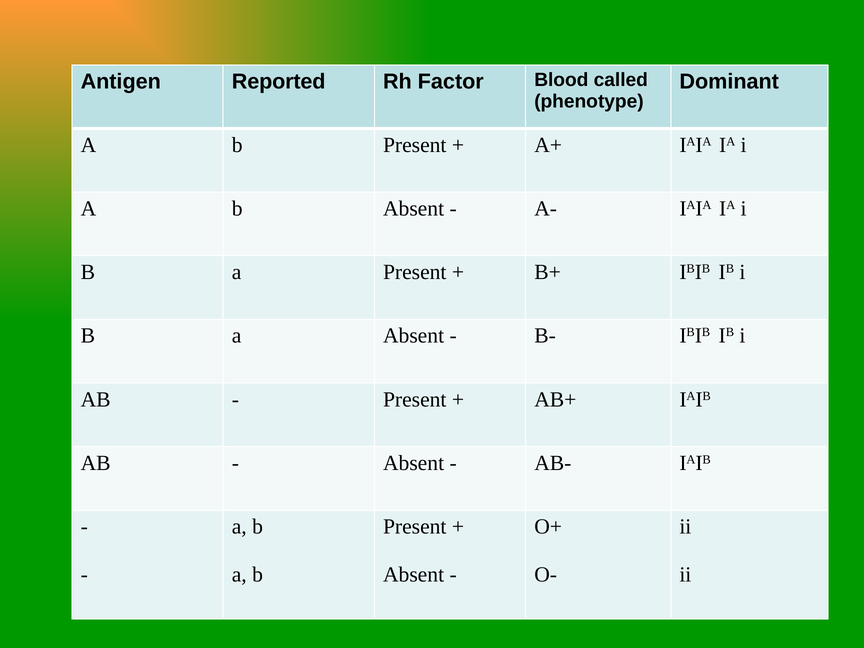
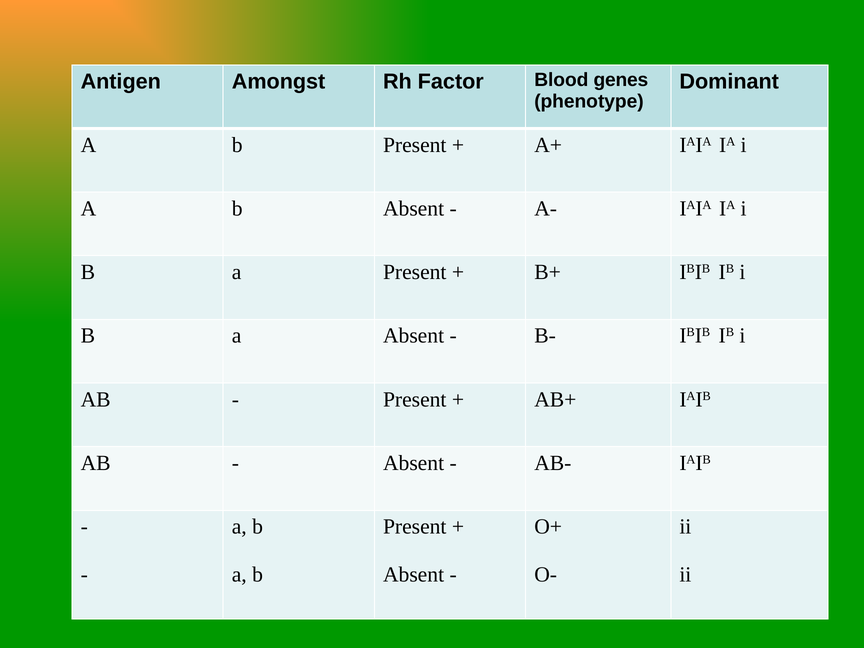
Reported: Reported -> Amongst (279, 82)
called: called -> genes (621, 80)
